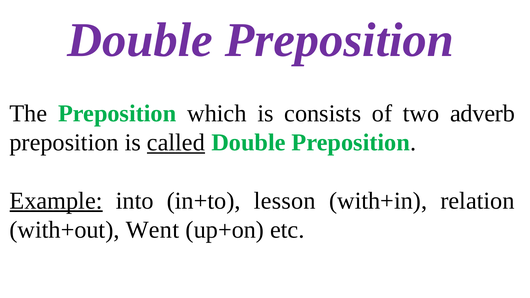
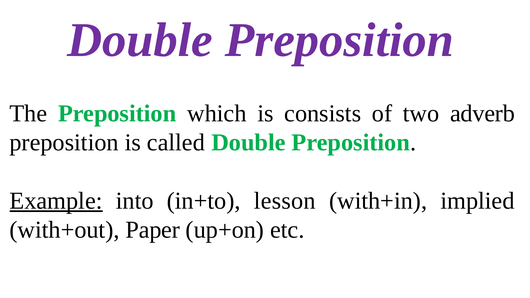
called underline: present -> none (176, 143)
relation: relation -> implied (477, 201)
Went: Went -> Paper (153, 230)
